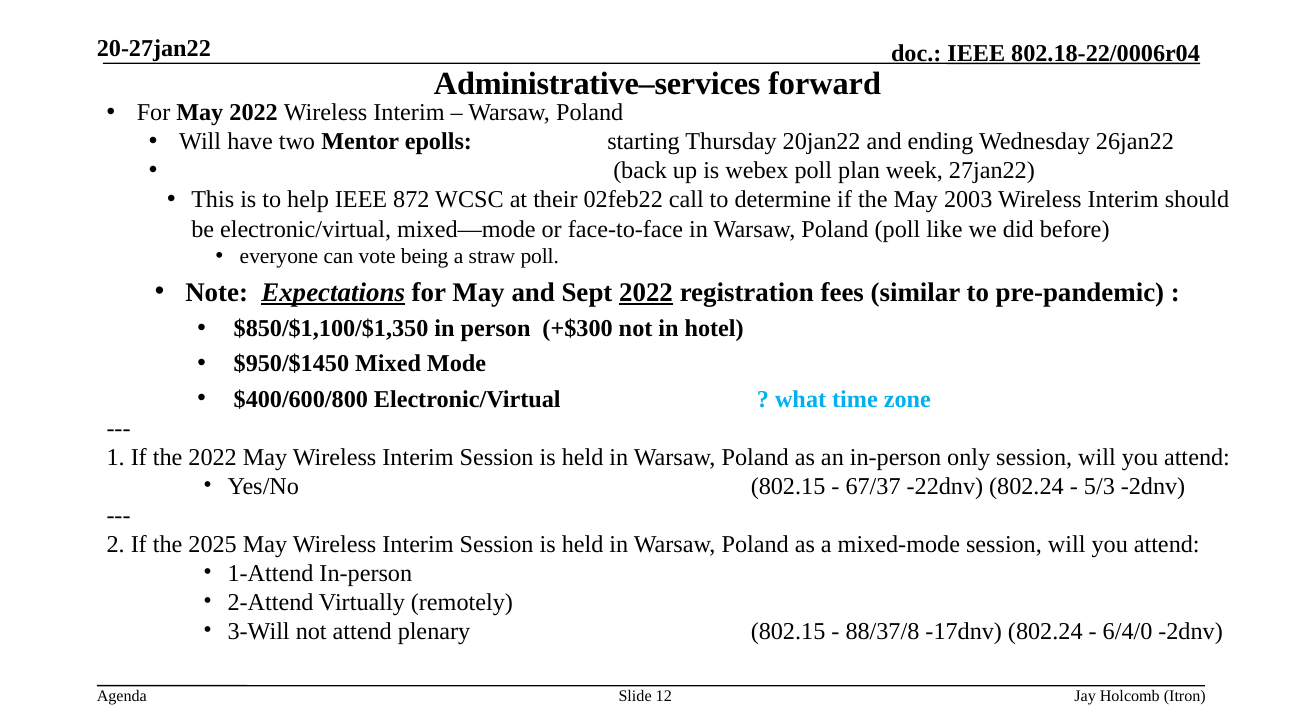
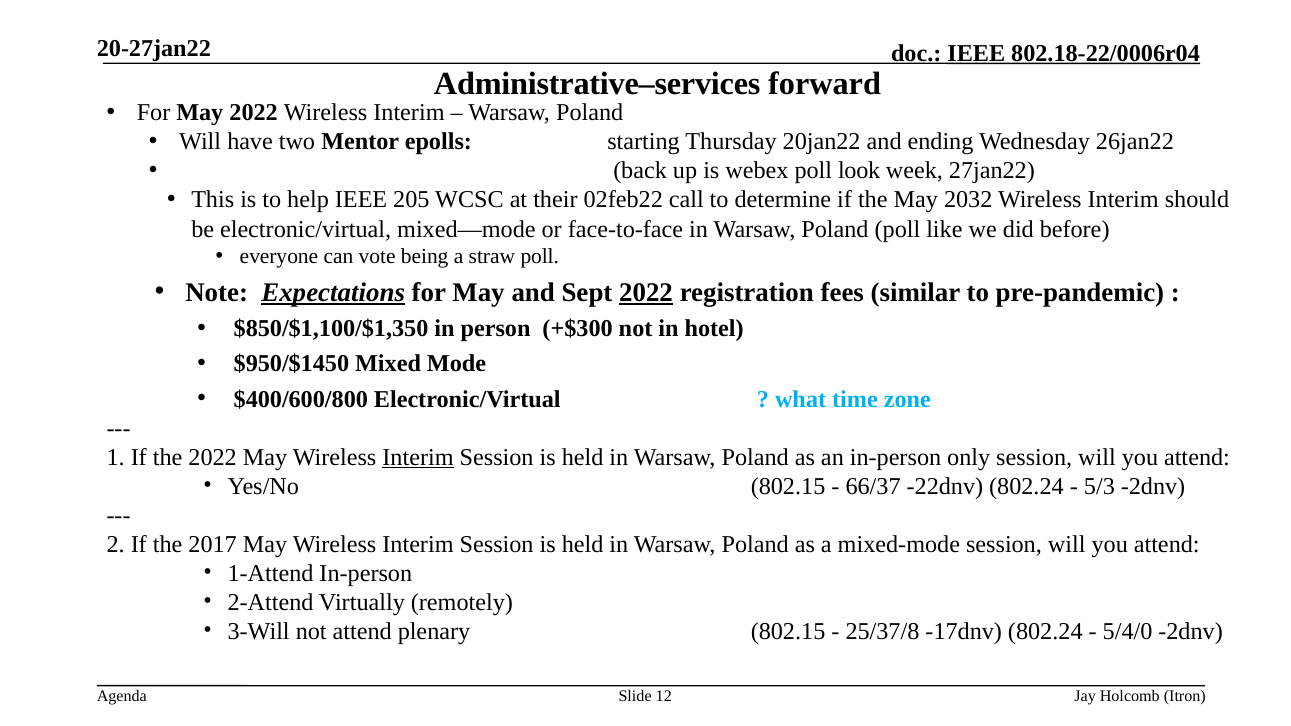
plan: plan -> look (859, 171)
872: 872 -> 205 (411, 200)
2003: 2003 -> 2032 (968, 200)
Interim underline: none -> present (418, 457)
67/37: 67/37 -> 66/37 (873, 486)
2025: 2025 -> 2017 (213, 544)
88/37/8: 88/37/8 -> 25/37/8 (882, 632)
6/4/0: 6/4/0 -> 5/4/0 (1128, 632)
